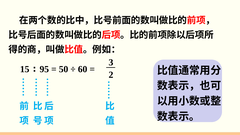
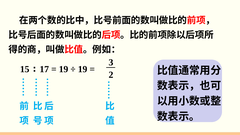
95: 95 -> 17 (44, 69)
50: 50 -> 19 (64, 69)
60: 60 -> 19 (83, 69)
